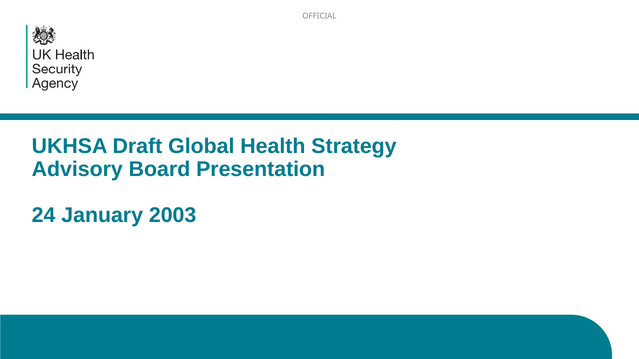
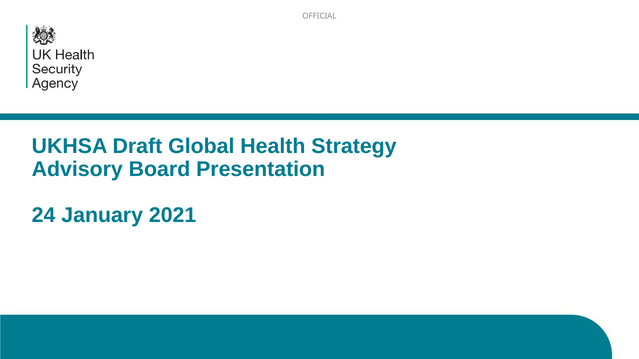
2003: 2003 -> 2021 (173, 215)
